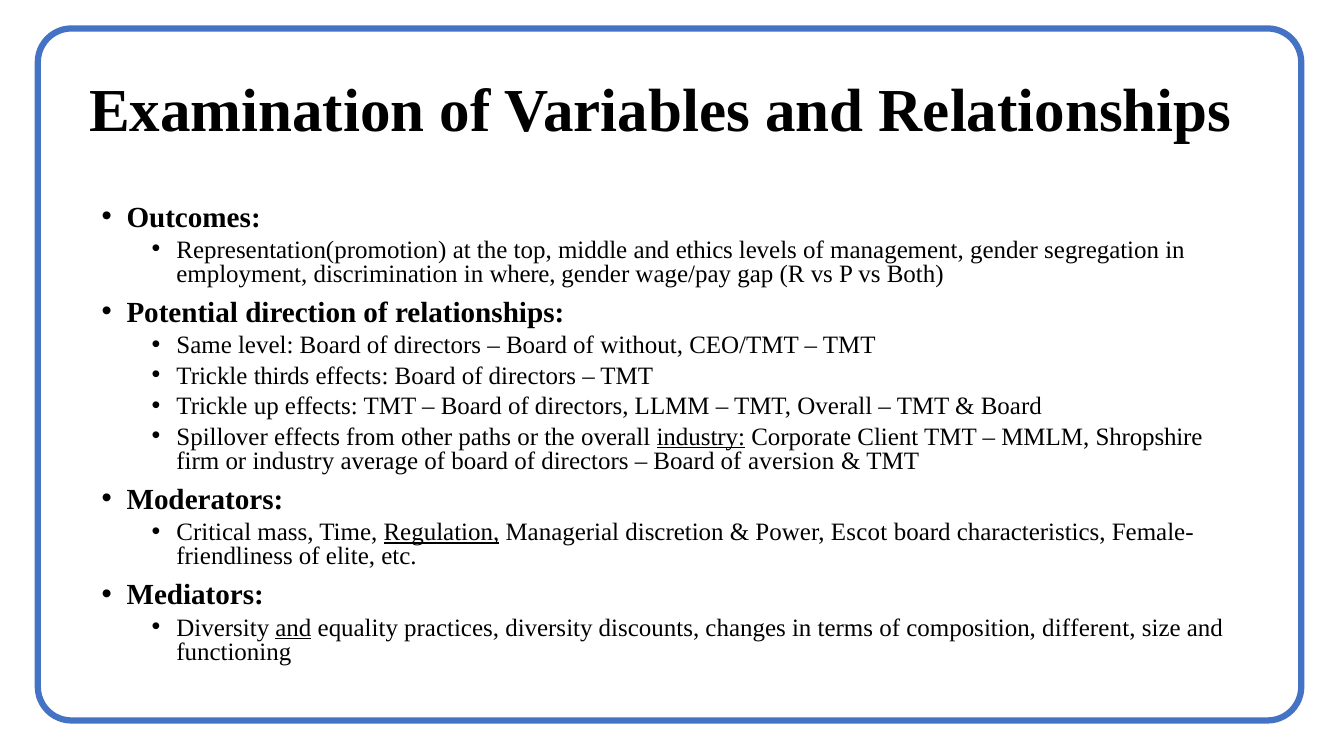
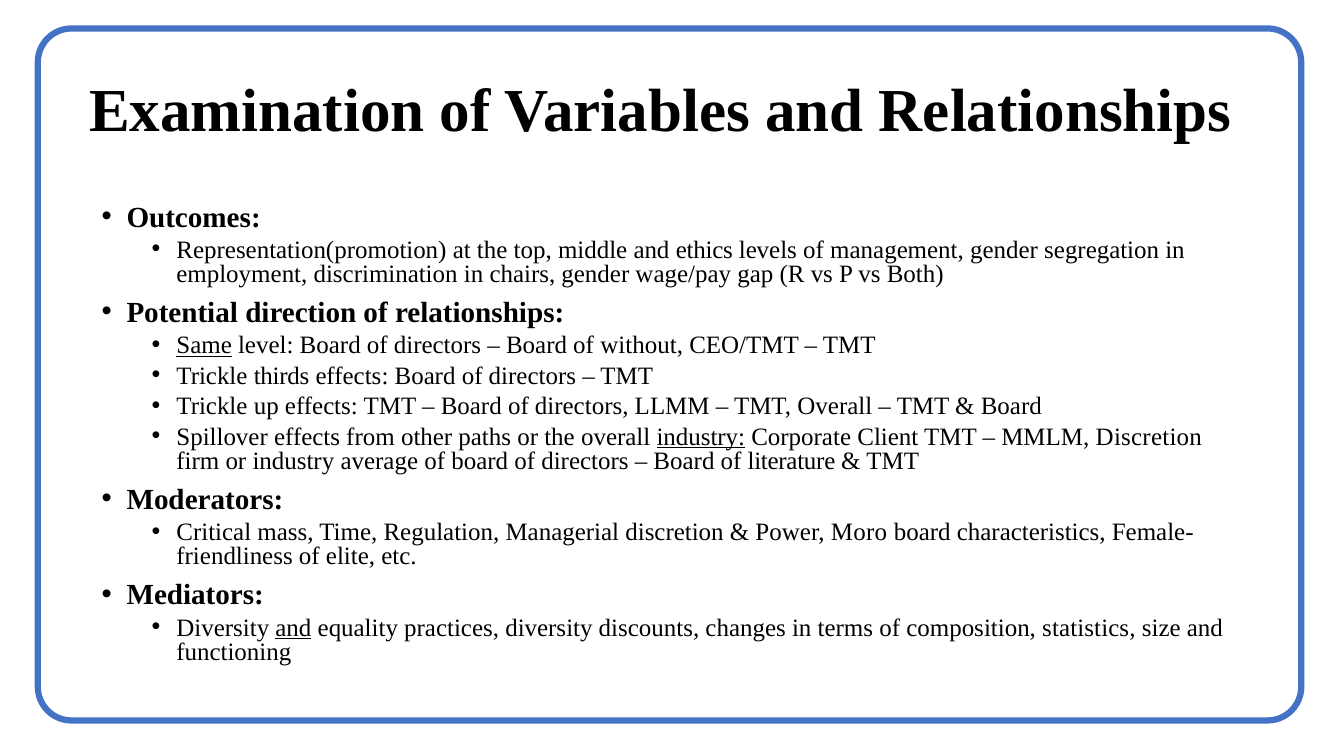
where: where -> chairs (522, 274)
Same underline: none -> present (204, 346)
MMLM Shropshire: Shropshire -> Discretion (1149, 437)
aversion: aversion -> literature (791, 461)
Regulation underline: present -> none (441, 533)
Escot: Escot -> Moro (859, 533)
different: different -> statistics (1089, 628)
